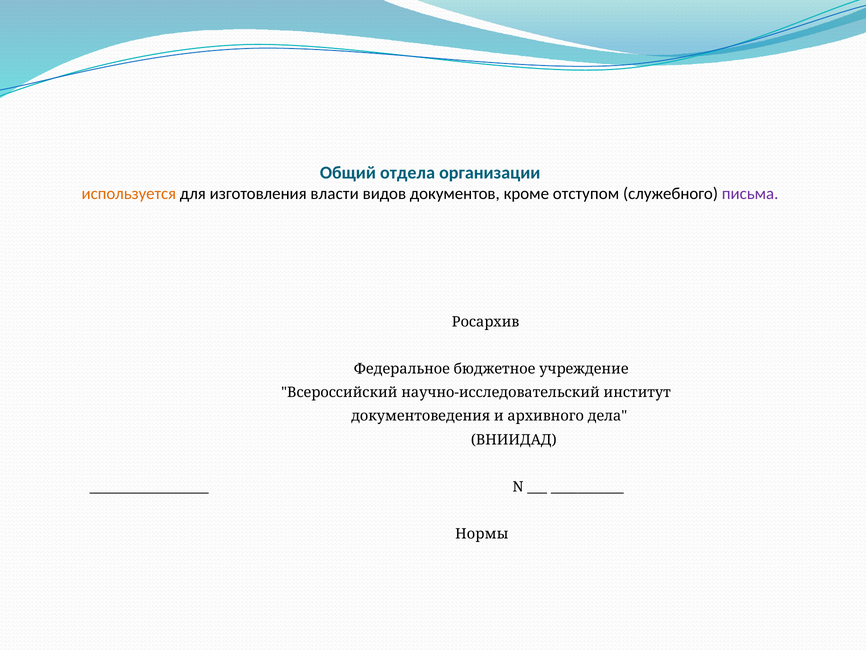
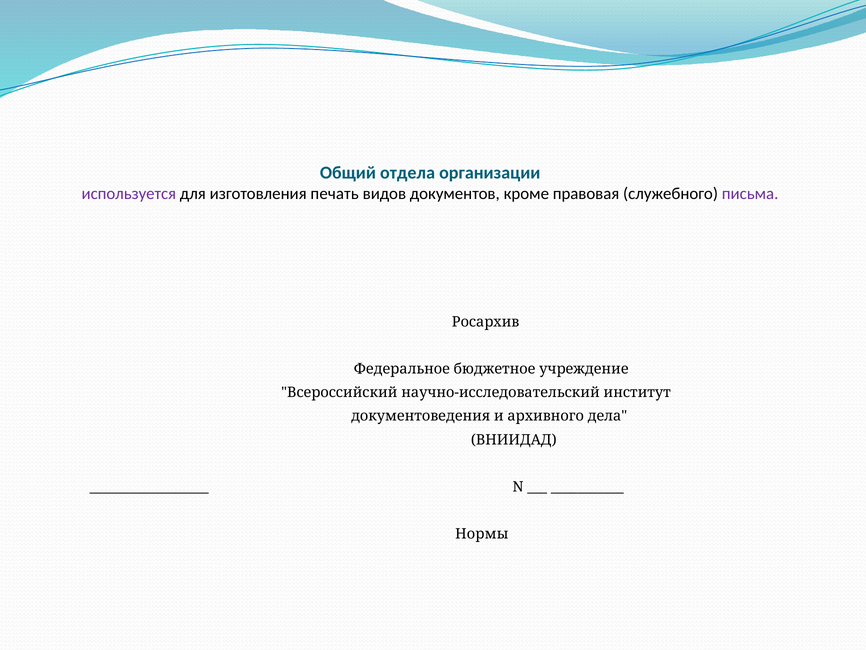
используется colour: orange -> purple (129, 194)
власти: власти -> печать (335, 194)
отступом: отступом -> правовая (586, 194)
